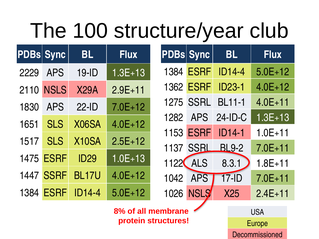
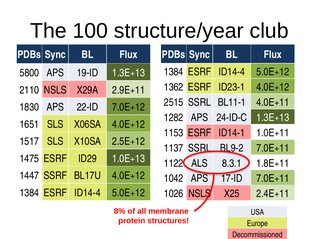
2229: 2229 -> 5800 (29, 73)
1275: 1275 -> 2515 (174, 102)
